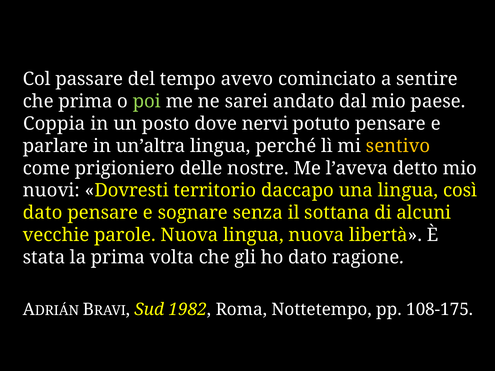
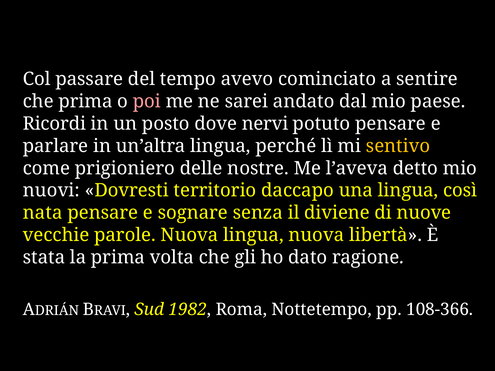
poi colour: light green -> pink (147, 101)
Coppia: Coppia -> Ricordi (54, 124)
dato: dato -> nata (43, 213)
sottana: sottana -> diviene (337, 213)
alcuni: alcuni -> nuove (424, 213)
108-175: 108-175 -> 108-366 (440, 310)
